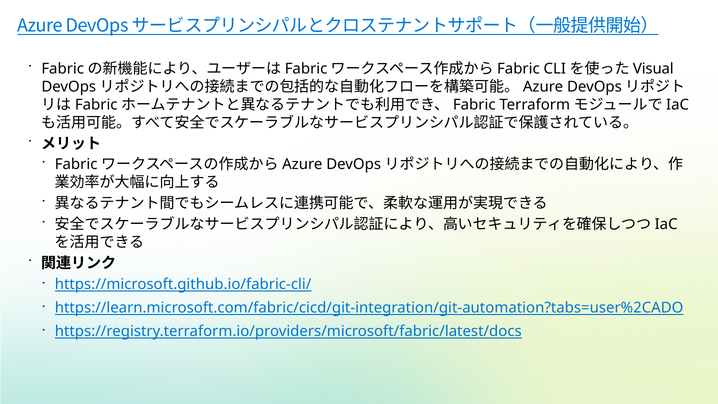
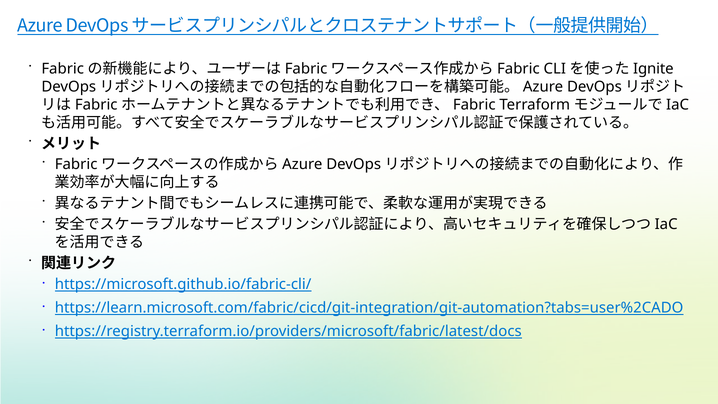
Visual: Visual -> Ignite (653, 69)
